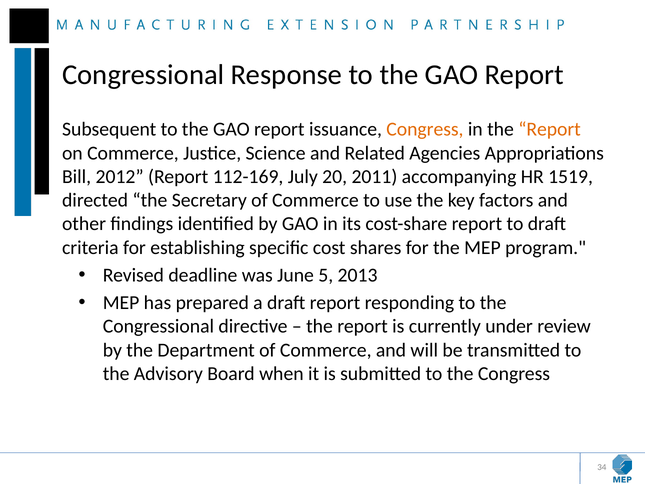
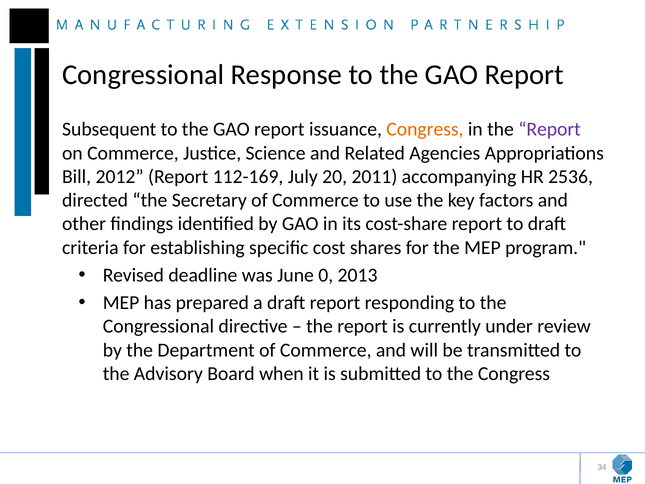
Report colour: orange -> purple (550, 129)
1519: 1519 -> 2536 (571, 177)
5: 5 -> 0 (326, 275)
